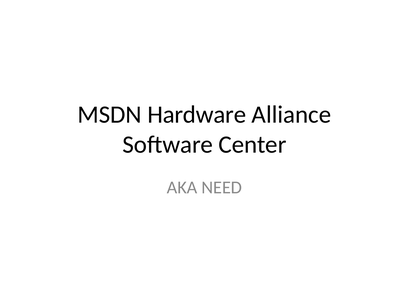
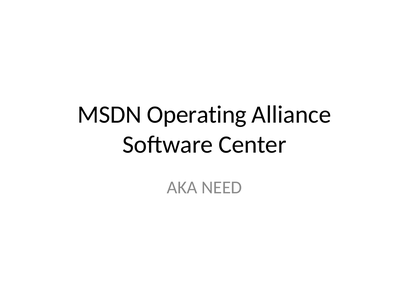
Hardware: Hardware -> Operating (197, 115)
